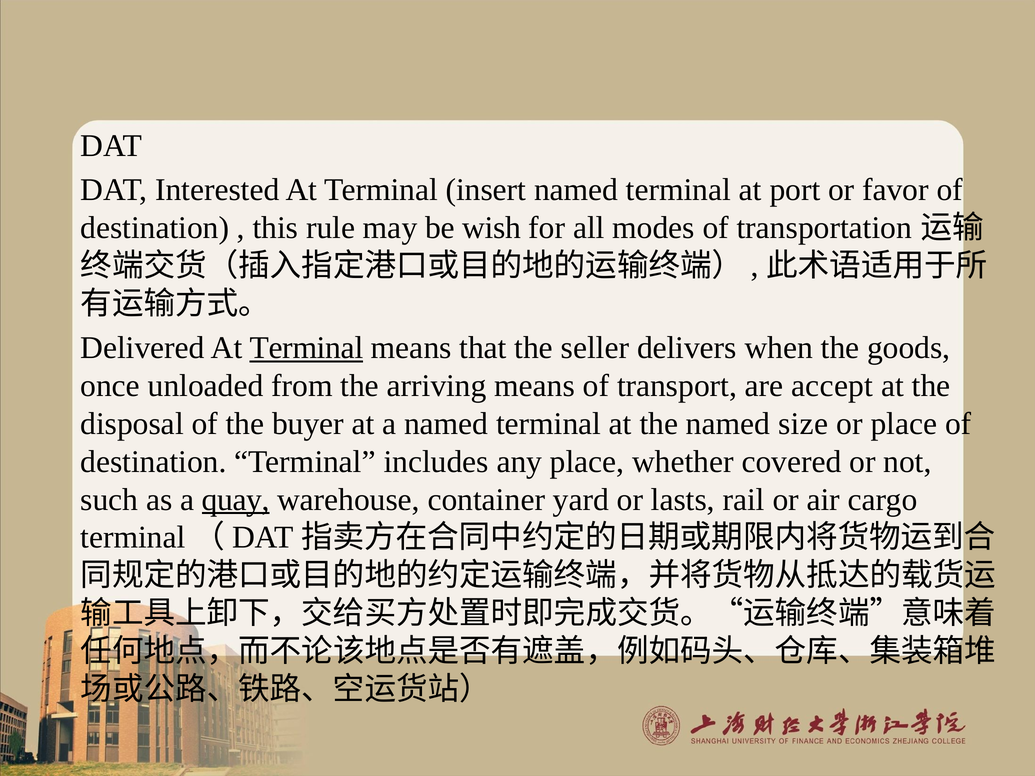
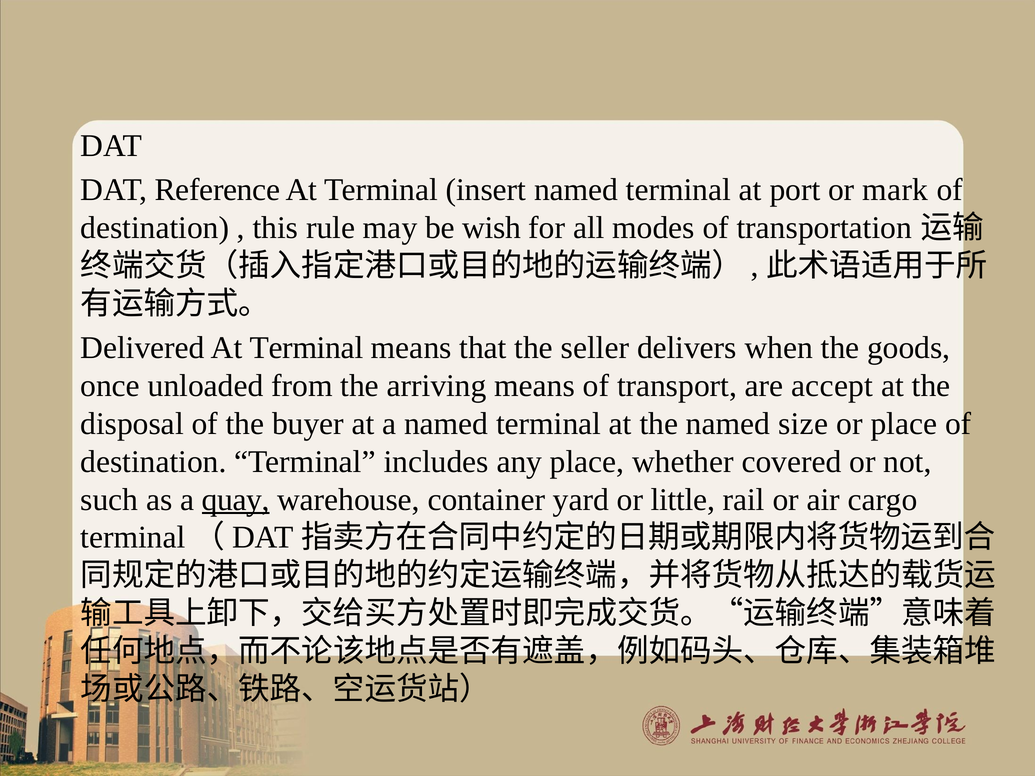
Interested: Interested -> Reference (217, 190)
favor: favor -> mark (895, 190)
Terminal underline: present -> none (306, 348)
lasts: lasts -> little (683, 500)
